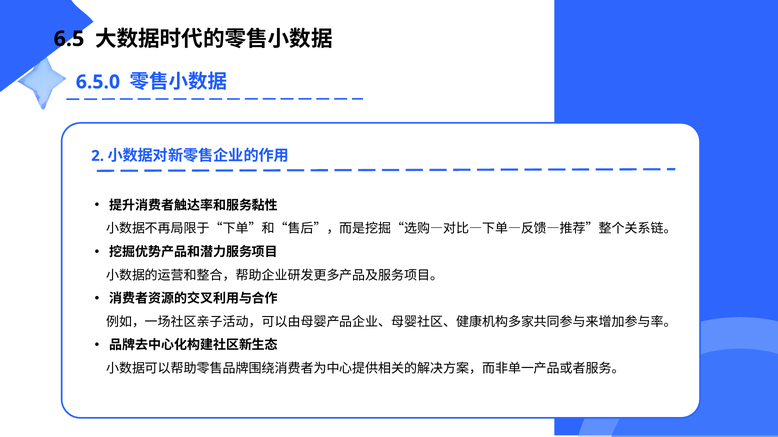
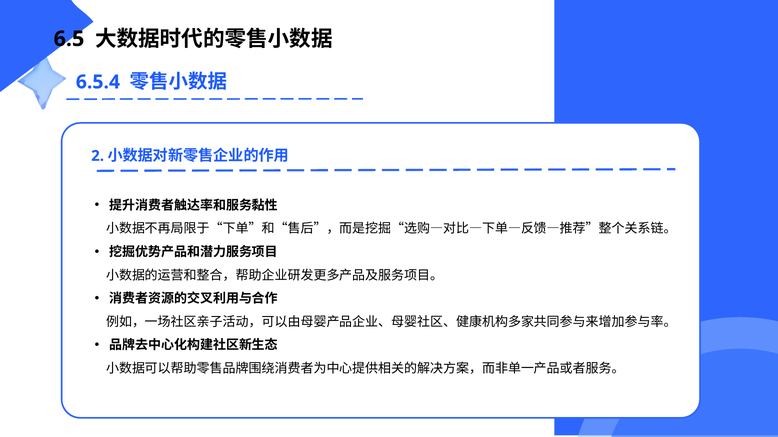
6.5.0: 6.5.0 -> 6.5.4 (98, 82)
